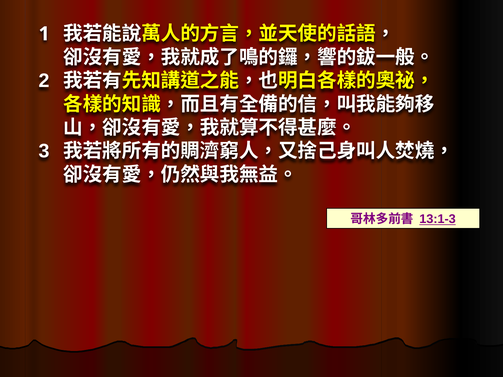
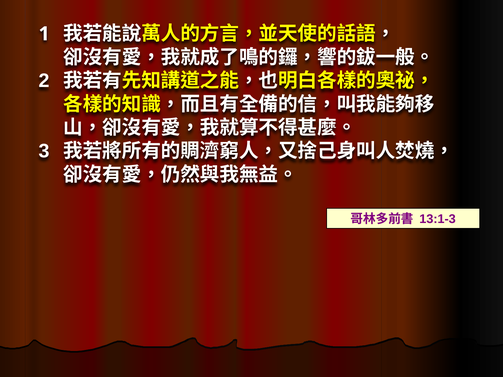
13:1-3 underline: present -> none (438, 219)
